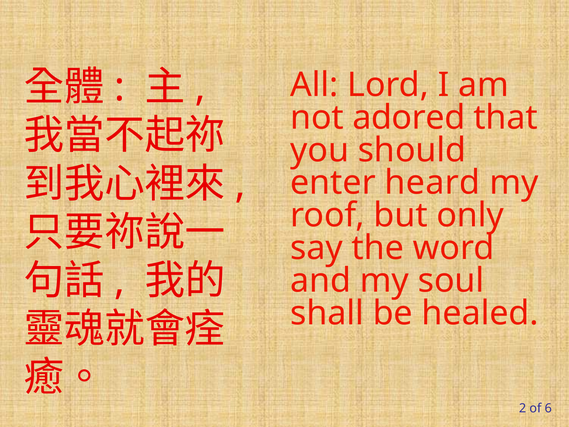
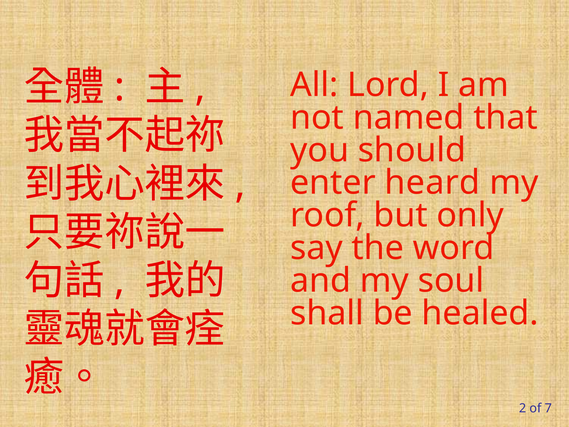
adored: adored -> named (409, 117)
6: 6 -> 7 (548, 408)
